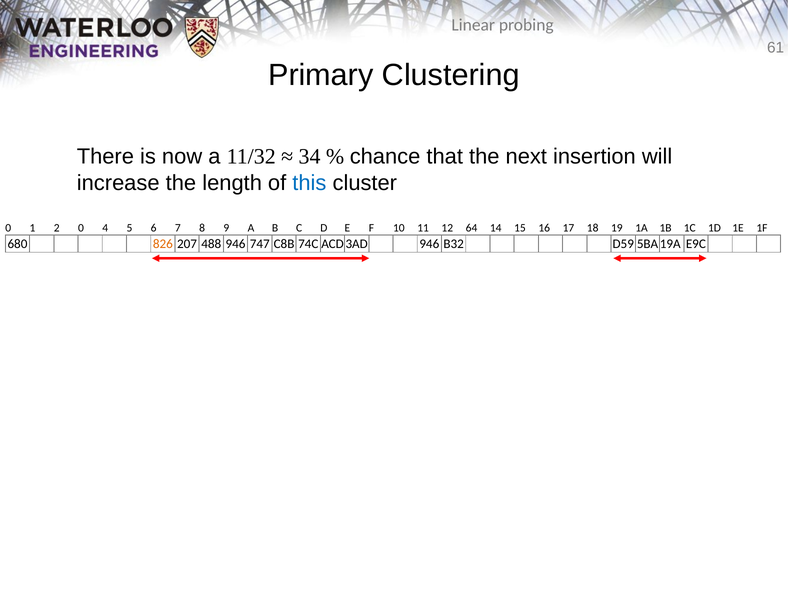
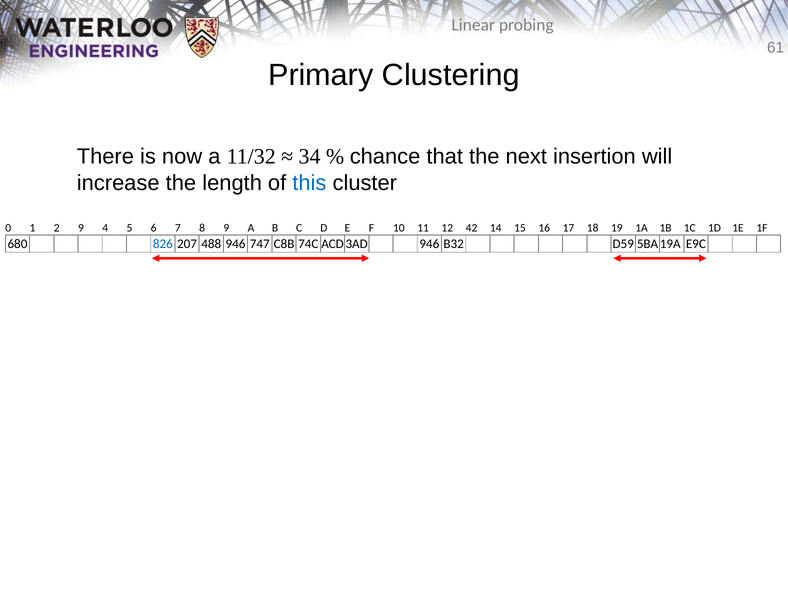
2 0: 0 -> 9 (81, 228)
64: 64 -> 42 (472, 228)
826 colour: orange -> blue (163, 244)
